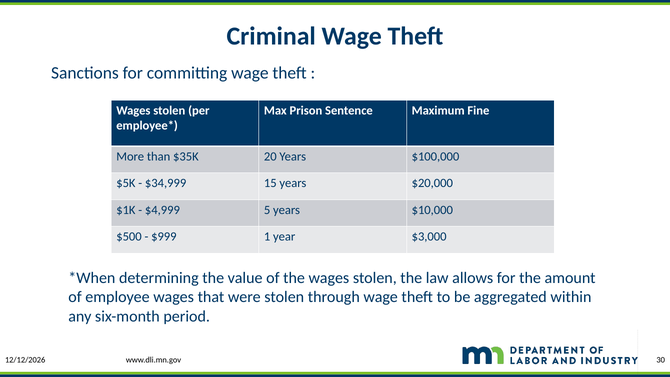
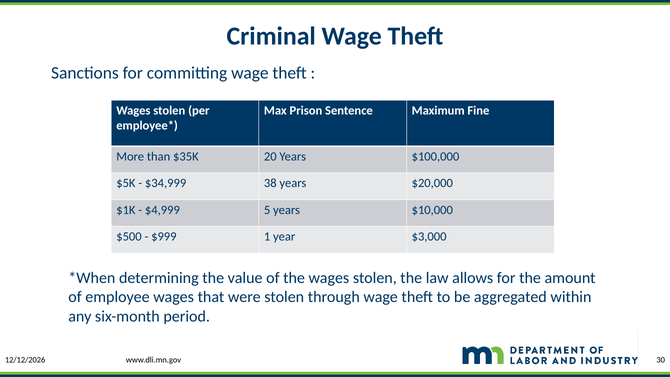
15: 15 -> 38 (270, 183)
